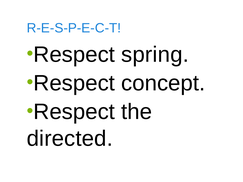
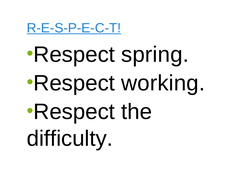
R-E-S-P-E-C-T underline: none -> present (74, 28)
concept: concept -> working (163, 83)
directed: directed -> difficulty (70, 139)
